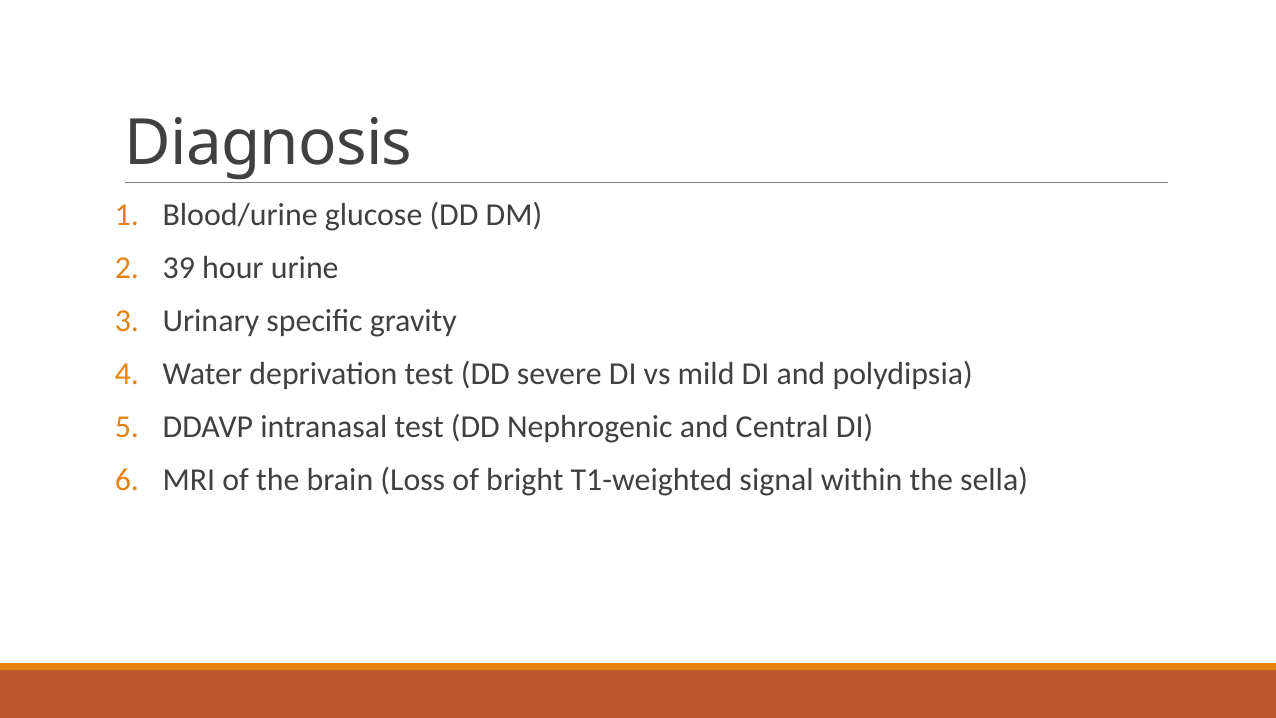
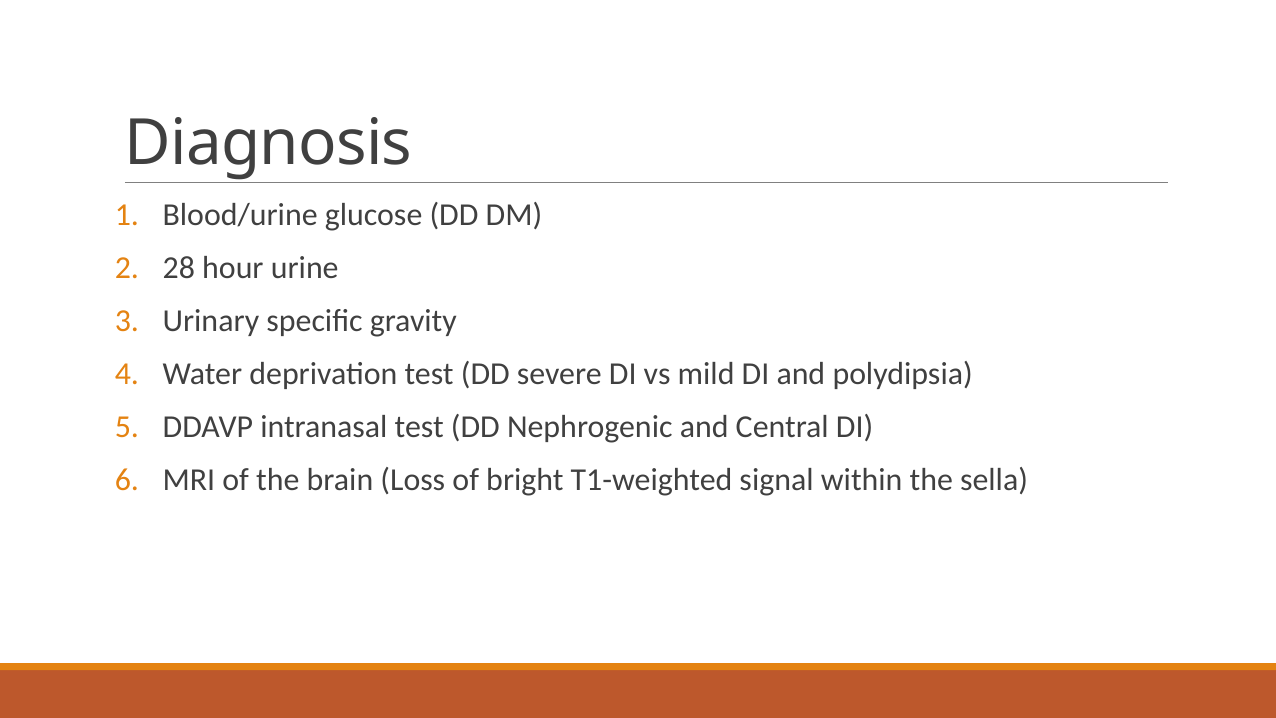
39: 39 -> 28 (179, 268)
